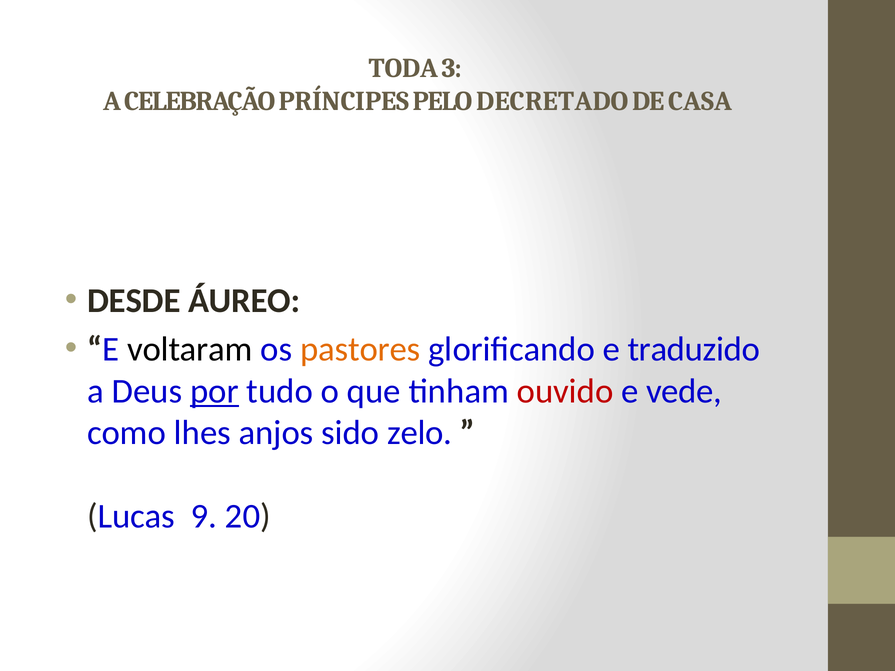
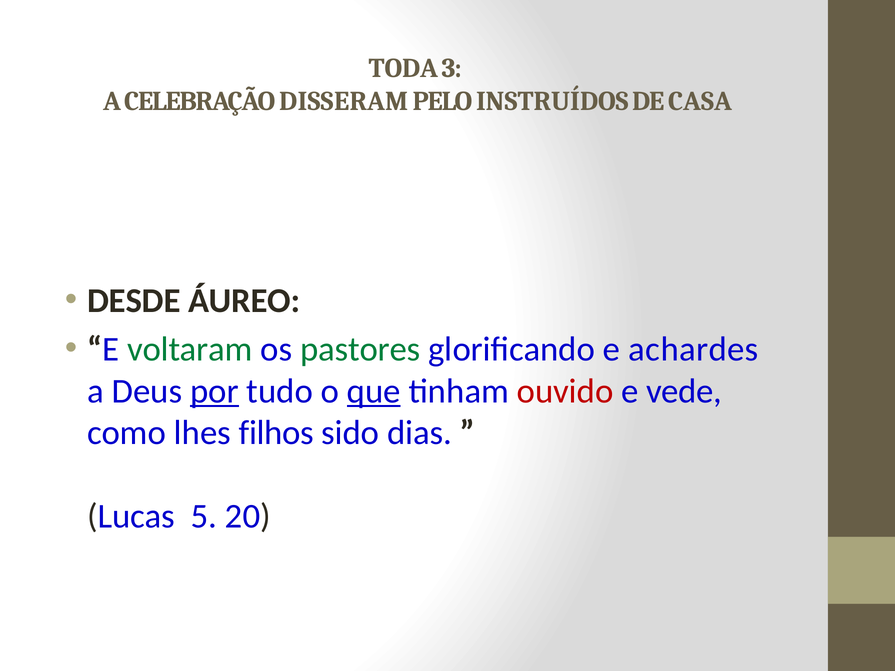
PRÍNCIPES: PRÍNCIPES -> DISSERAM (344, 101)
DECRETADO: DECRETADO -> INSTRUÍDOS (552, 101)
voltaram colour: black -> green (190, 350)
pastores colour: orange -> green (360, 350)
traduzido: traduzido -> achardes (693, 350)
que underline: none -> present (374, 391)
anjos: anjos -> filhos (276, 433)
zelo: zelo -> dias (420, 433)
9: 9 -> 5 (204, 517)
